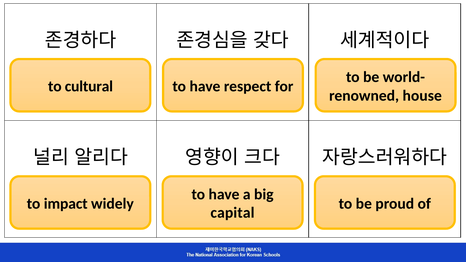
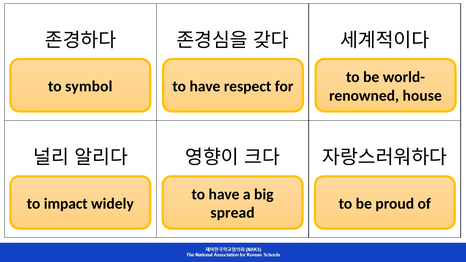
cultural: cultural -> symbol (89, 86)
capital: capital -> spread (233, 213)
